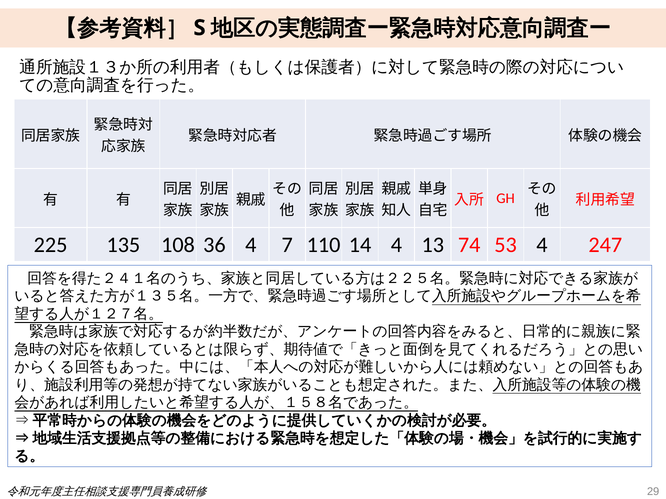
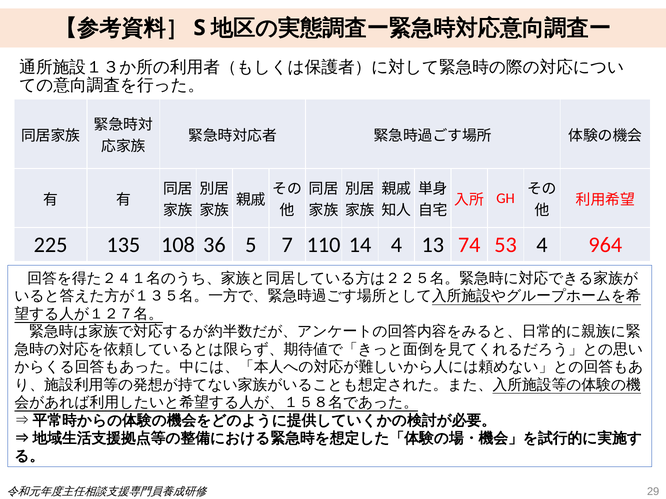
36 4: 4 -> 5 (251, 245)
247: 247 -> 964 (605, 245)
